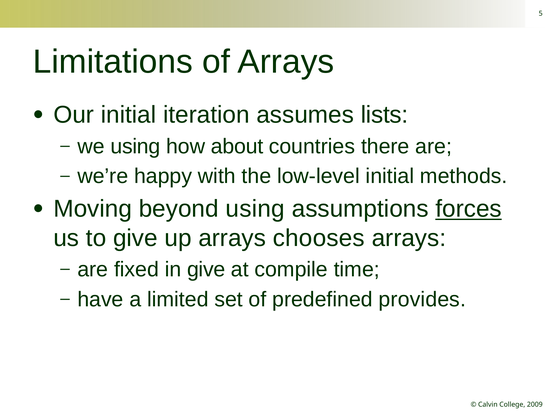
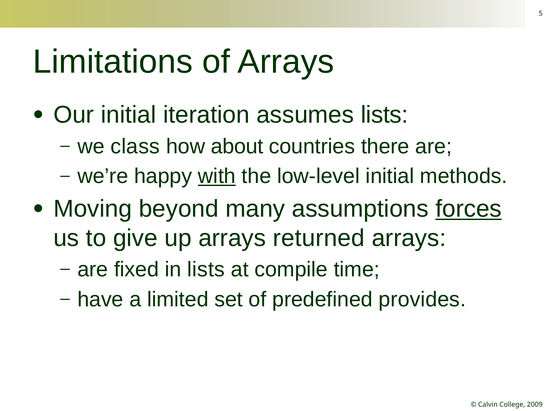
we using: using -> class (135, 146)
with underline: none -> present (217, 176)
beyond using: using -> many (255, 209)
chooses: chooses -> returned (319, 238)
in give: give -> lists (206, 269)
